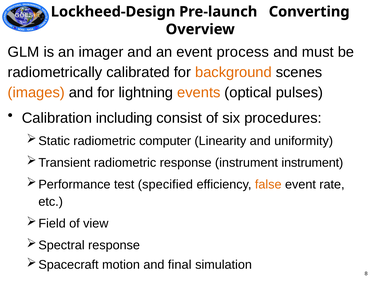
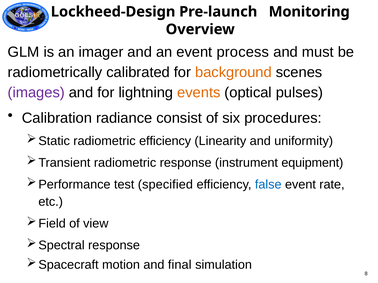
Converting: Converting -> Monitoring (309, 12)
images colour: orange -> purple (36, 93)
including: including -> radiance (124, 118)
radiometric computer: computer -> efficiency (165, 141)
instrument instrument: instrument -> equipment (312, 163)
false colour: orange -> blue (268, 185)
